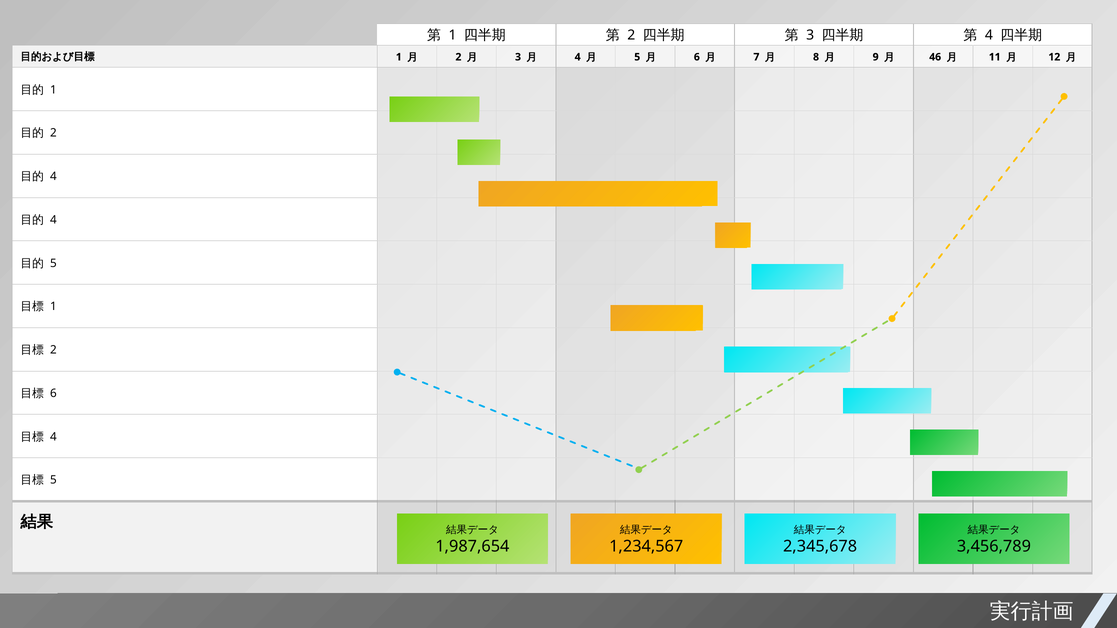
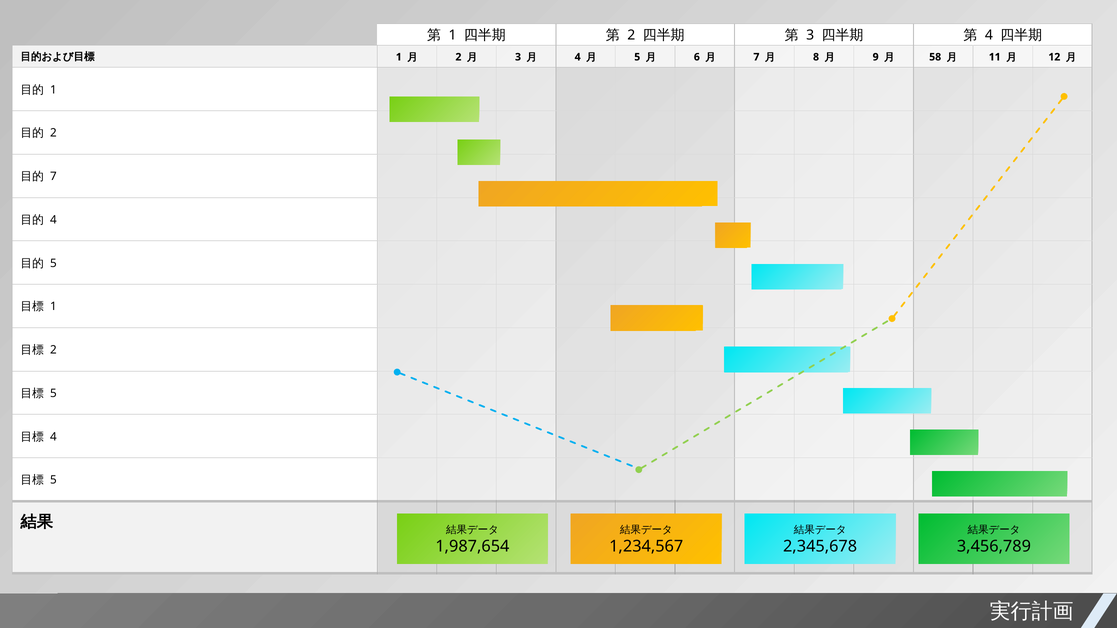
46: 46 -> 58 (935, 57)
4: 4 -> 7 (53, 177)
6: 6 -> 5 (53, 394)
